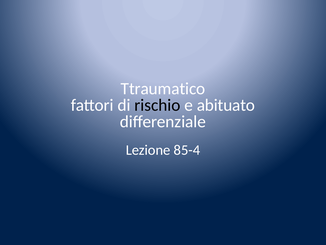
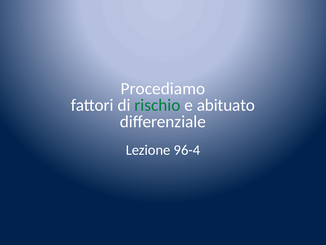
Ttraumatico: Ttraumatico -> Procediamo (163, 88)
rischio colour: black -> green (157, 105)
85-4: 85-4 -> 96-4 (187, 150)
